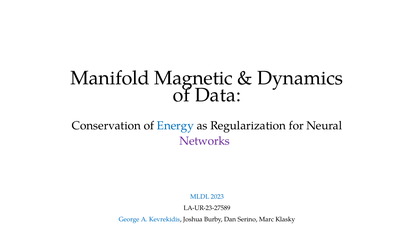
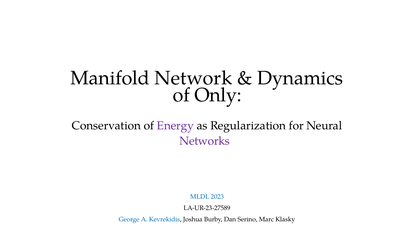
Magnetic: Magnetic -> Network (193, 78)
Data: Data -> Only (218, 95)
Energy colour: blue -> purple (175, 126)
